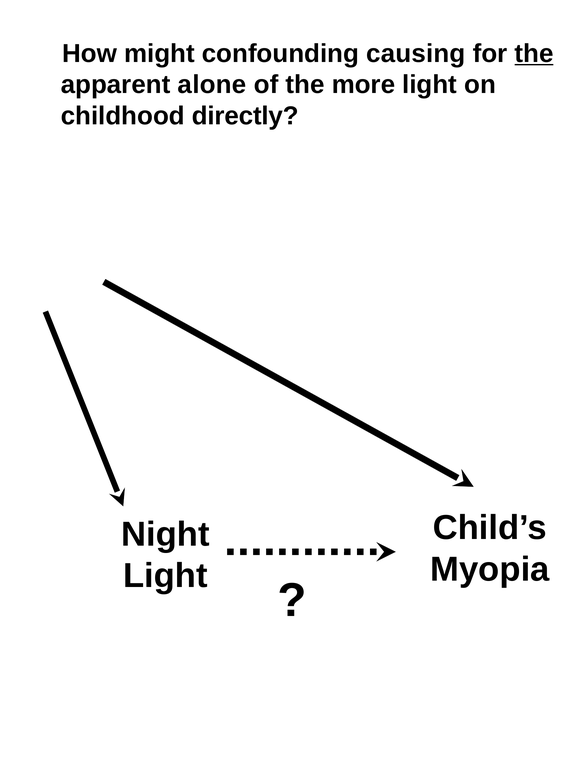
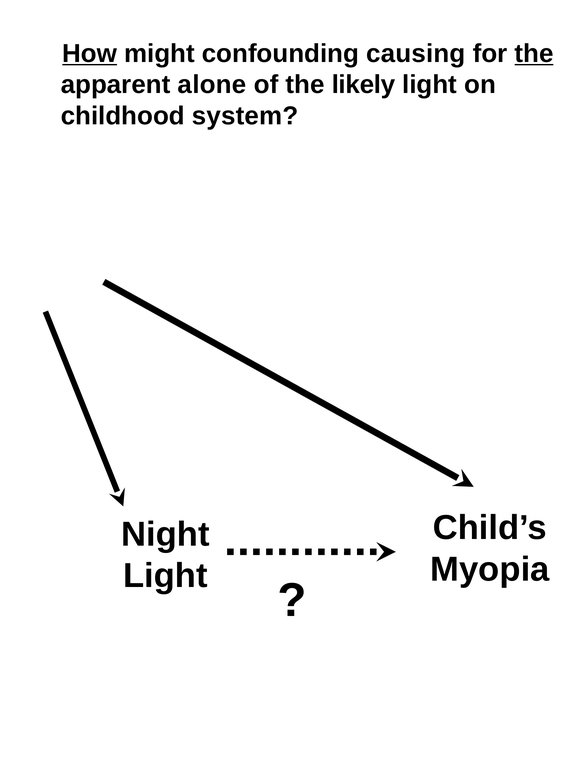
How underline: none -> present (90, 53)
more: more -> likely (364, 85)
directly: directly -> system (245, 116)
